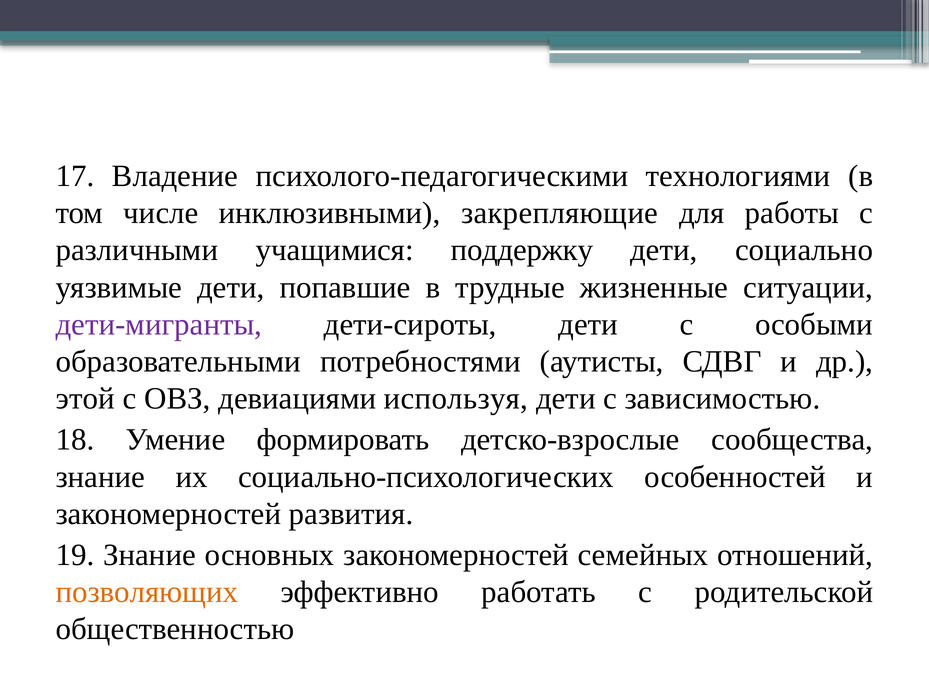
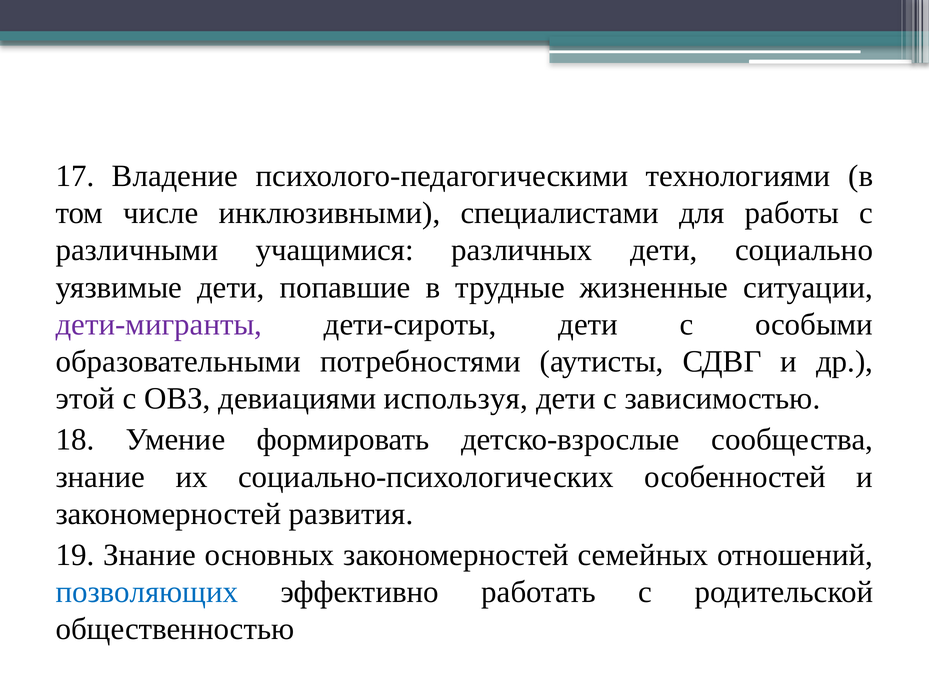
закрепляющие: закрепляющие -> специалистами (560, 213)
поддержку: поддержку -> различных (522, 250)
позволяющих colour: orange -> blue (147, 593)
